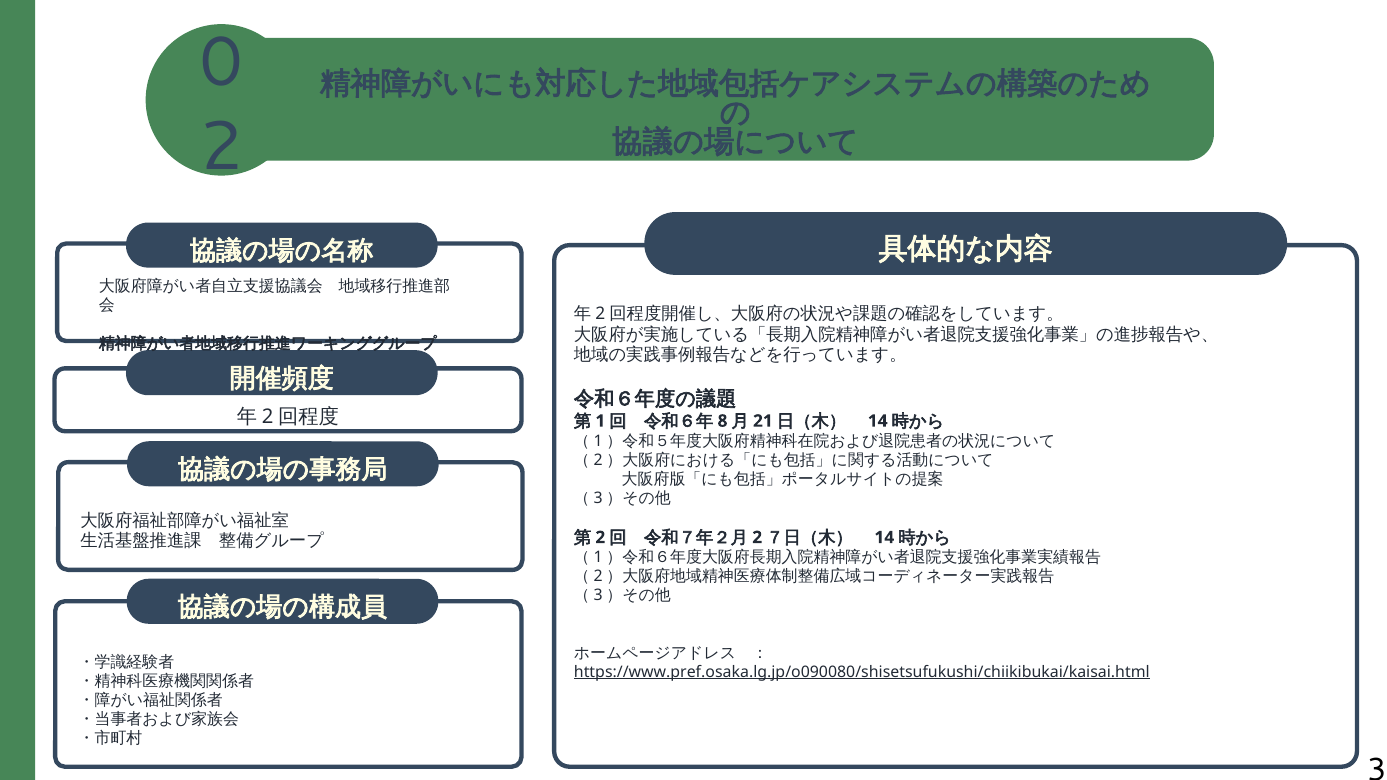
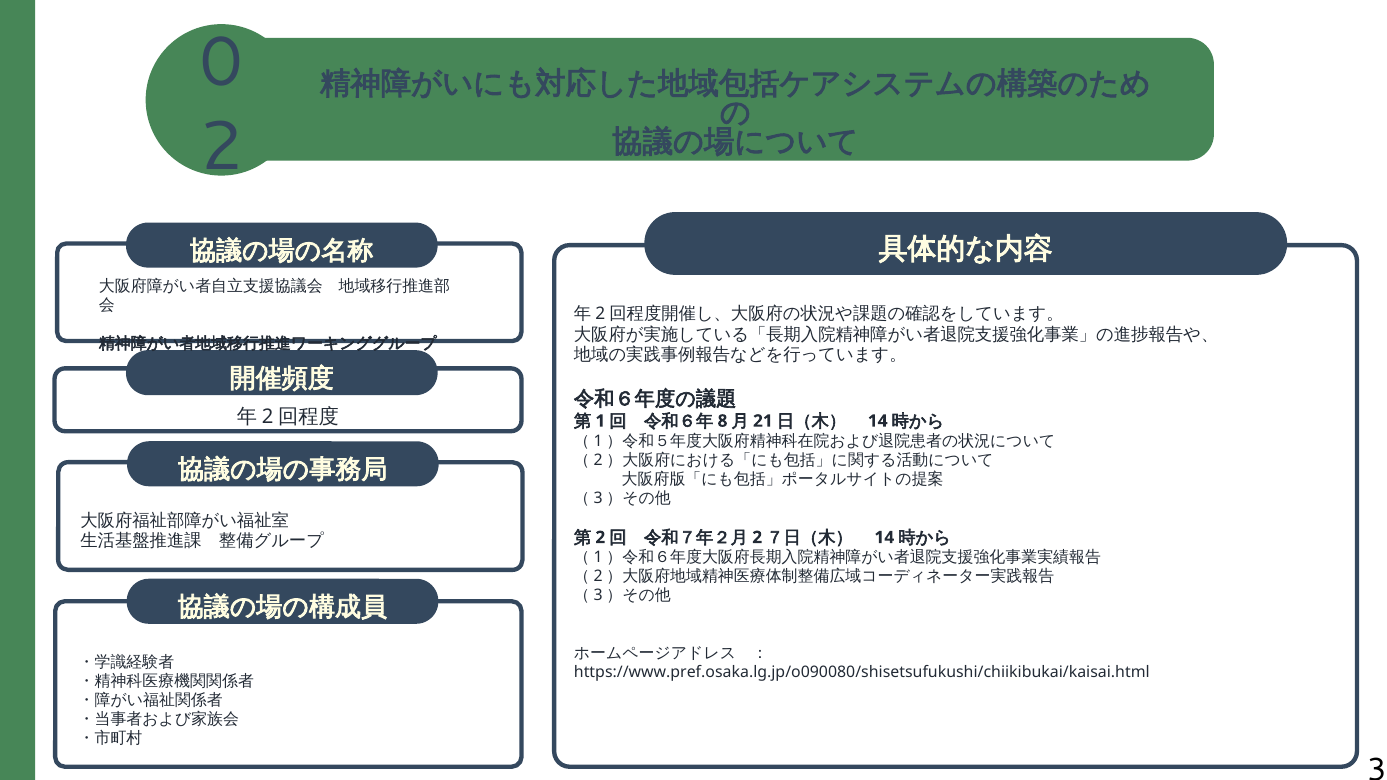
https://www.pref.osaka.lg.jp/o090080/shisetsufukushi/chiikibukai/kaisai.html underline: present -> none (862, 672)
